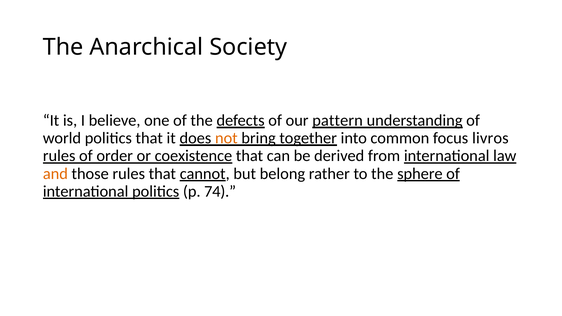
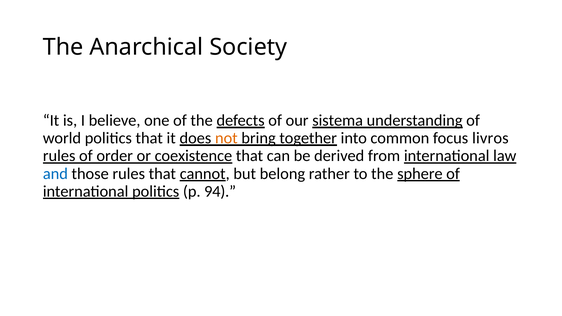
pattern: pattern -> sistema (338, 121)
and colour: orange -> blue (55, 174)
74: 74 -> 94 (220, 191)
